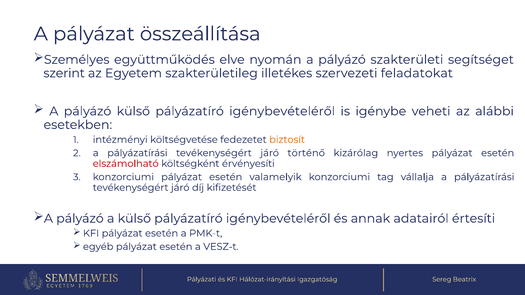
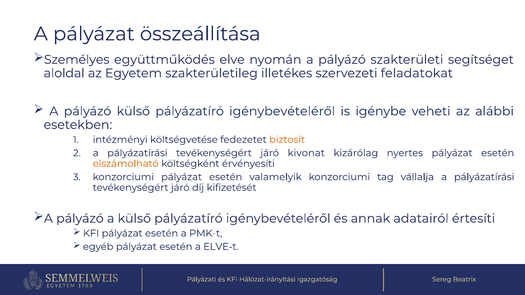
szerint: szerint -> aloldal (64, 73)
történő: történő -> kivonat (306, 153)
elszámolható colour: red -> orange (126, 164)
VESZ-t: VESZ-t -> ELVE-t (221, 247)
